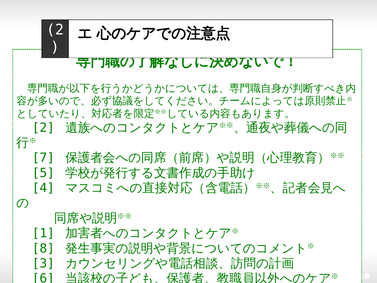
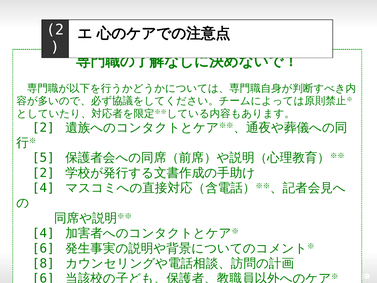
7: 7 -> 5 (43, 158)
5: 5 -> 2 (43, 173)
1: 1 -> 4 (43, 233)
8: 8 -> 6 (43, 248)
3: 3 -> 8 (43, 263)
